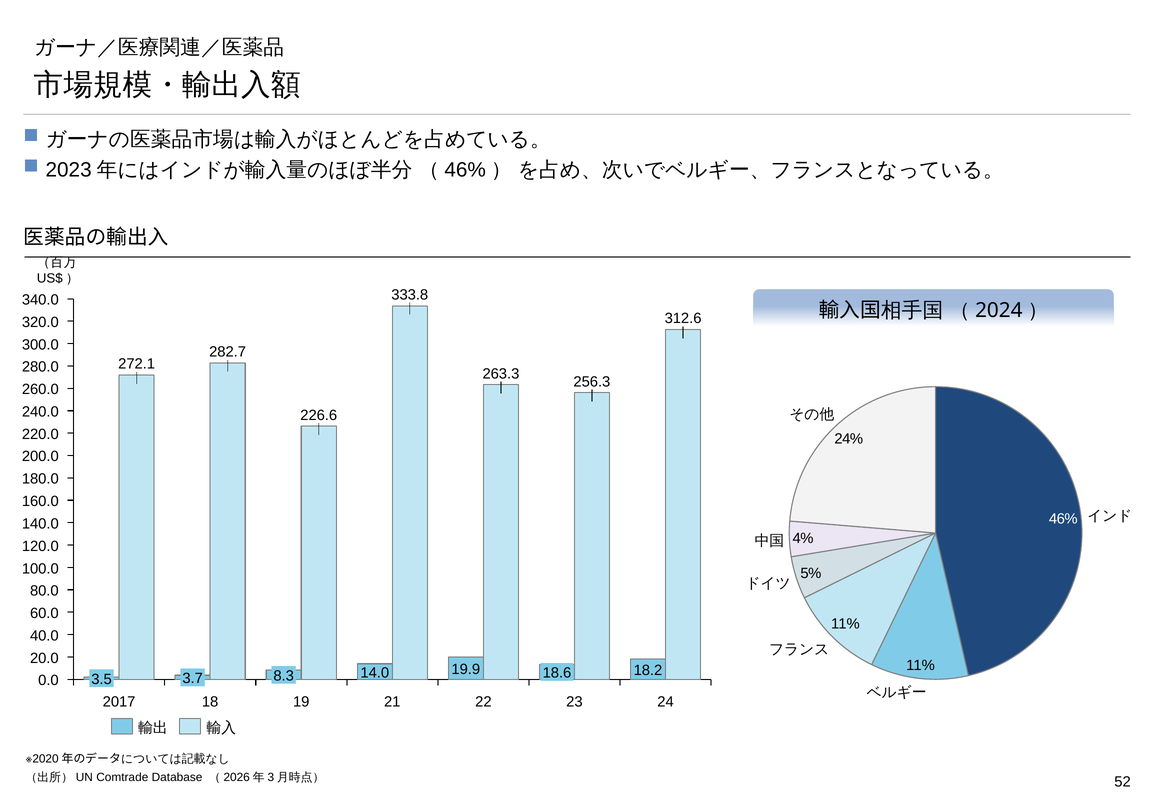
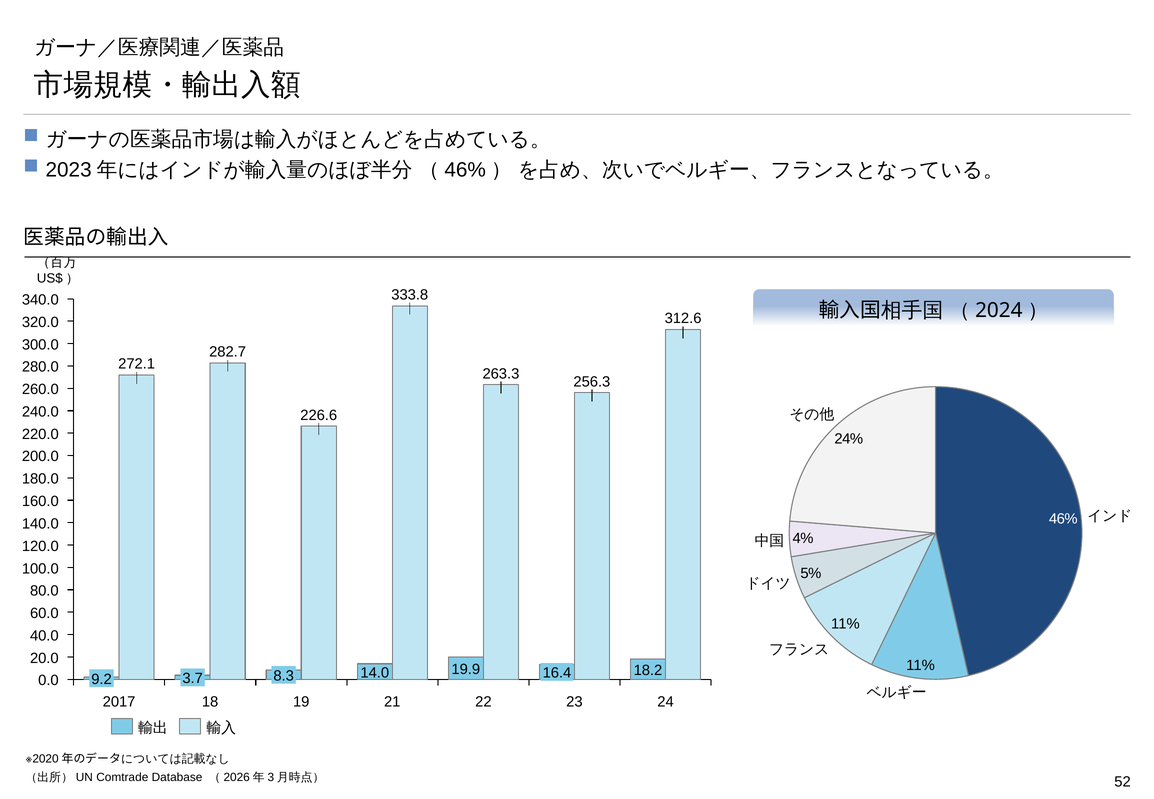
18.6: 18.6 -> 16.4 (557, 673)
3.5: 3.5 -> 9.2 (102, 679)
